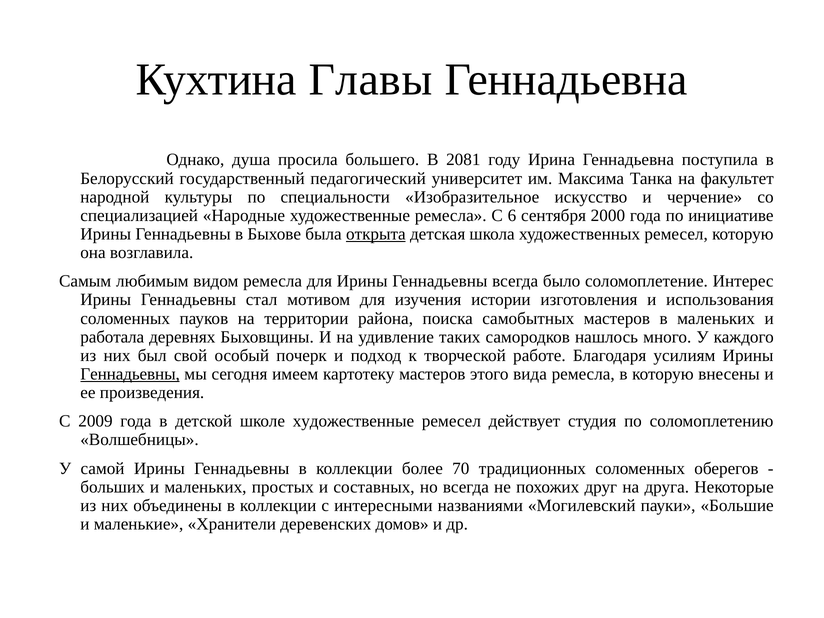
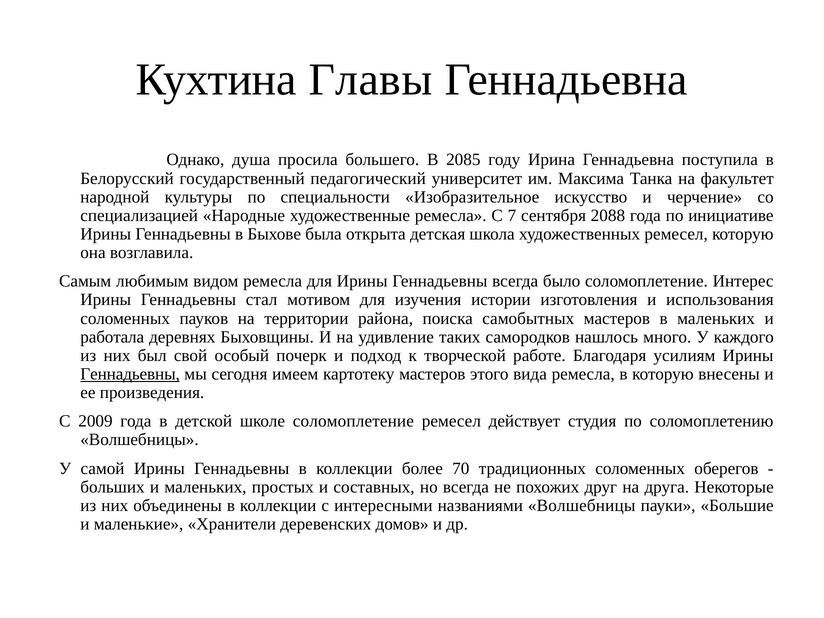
2081: 2081 -> 2085 (463, 160)
6: 6 -> 7 (512, 215)
2000: 2000 -> 2088 (608, 215)
открыта underline: present -> none (376, 234)
школе художественные: художественные -> соломоплетение (353, 421)
названиями Могилевский: Могилевский -> Волшебницы (582, 506)
